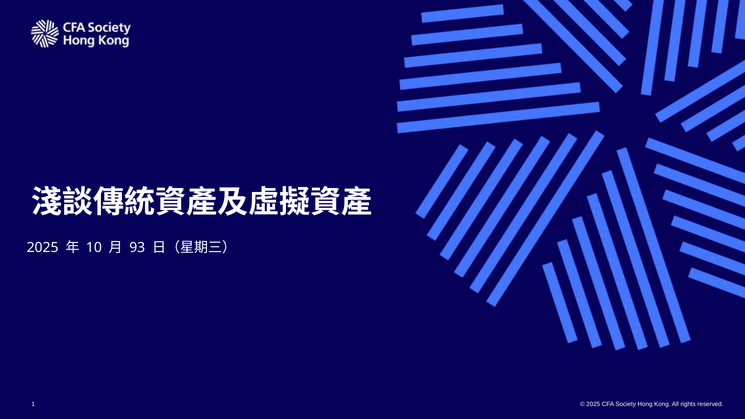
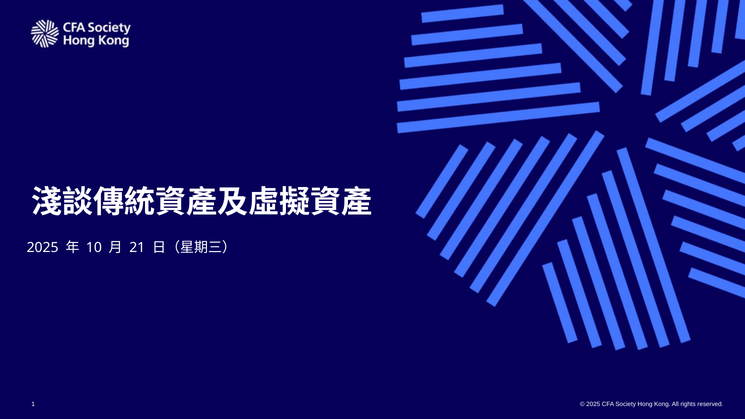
93: 93 -> 21 (137, 248)
